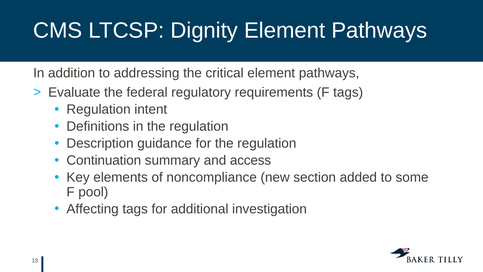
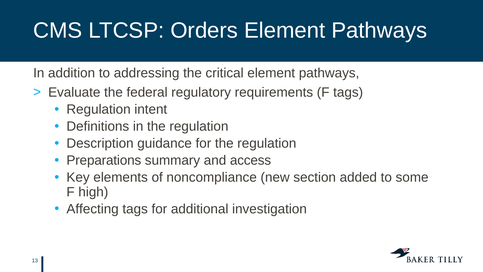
Dignity: Dignity -> Orders (204, 30)
Continuation: Continuation -> Preparations (104, 160)
pool: pool -> high (93, 192)
